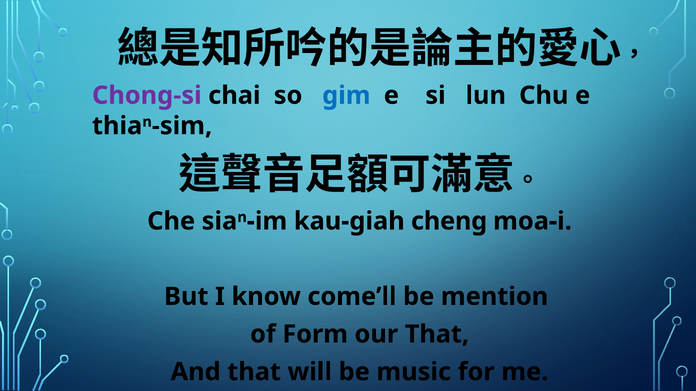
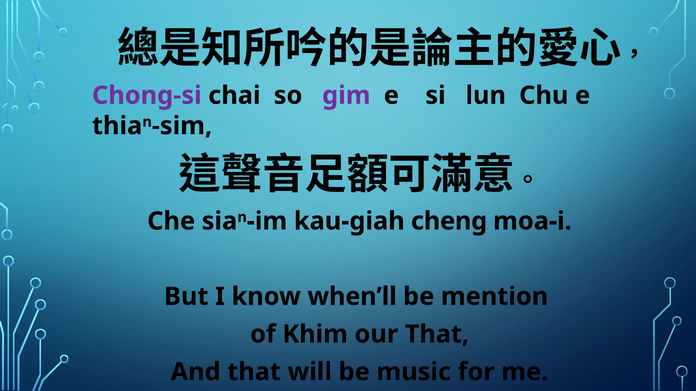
gim colour: blue -> purple (346, 96)
come’ll: come’ll -> when’ll (352, 297)
Form: Form -> Khim (315, 335)
